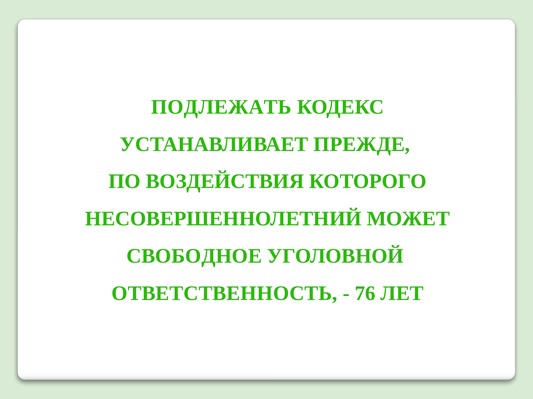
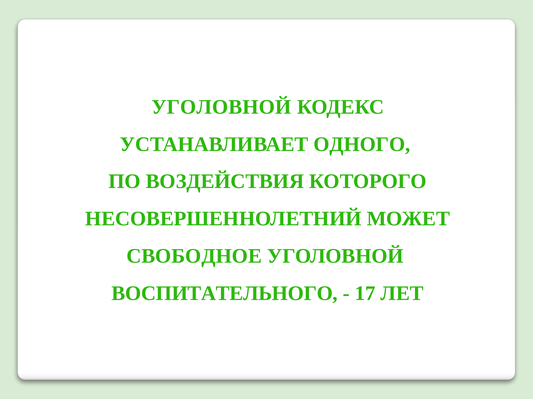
ПОДЛЕЖАТЬ: ПОДЛЕЖАТЬ -> УГОЛОВНОЙ (221, 107)
ПРЕЖДЕ: ПРЕЖДЕ -> ОДНОГО (362, 144)
ОТВЕТСТВЕННОСТЬ: ОТВЕТСТВЕННОСТЬ -> ВОСПИТАТЕЛЬНОГО (225, 294)
76: 76 -> 17 (365, 294)
